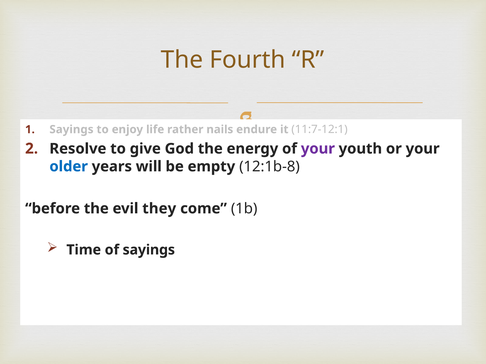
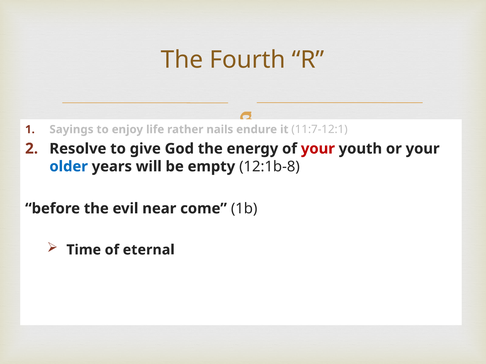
your colour: purple -> red (318, 149)
they: they -> near (159, 209)
of sayings: sayings -> eternal (149, 250)
